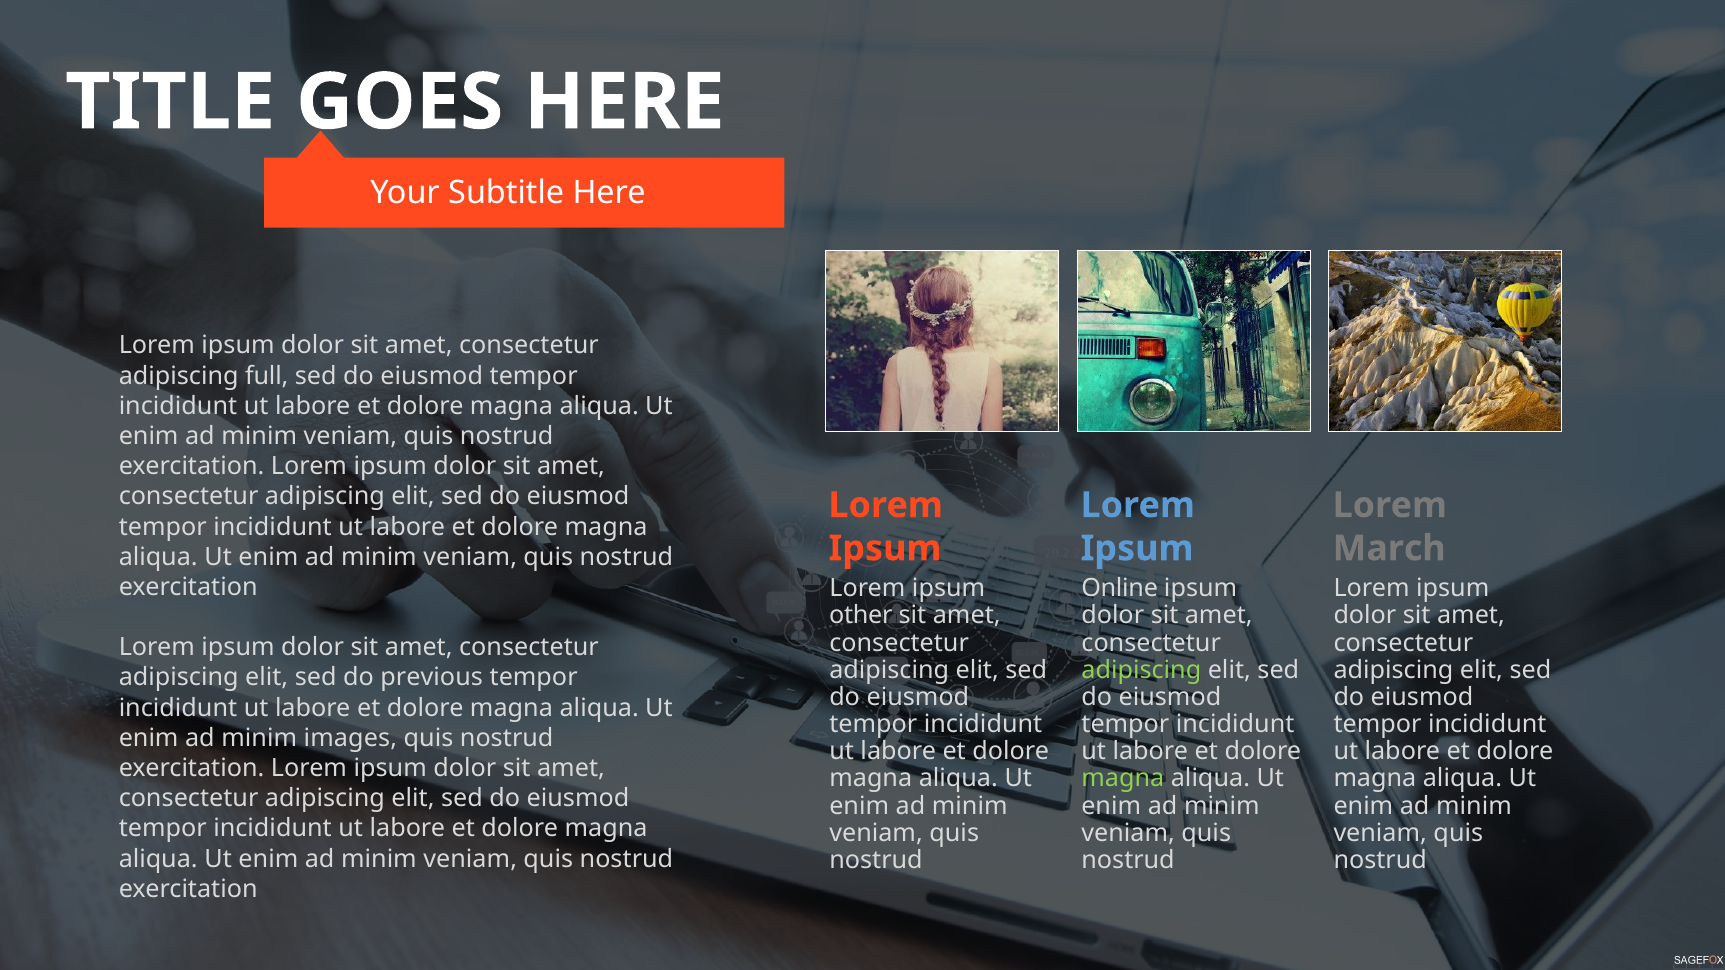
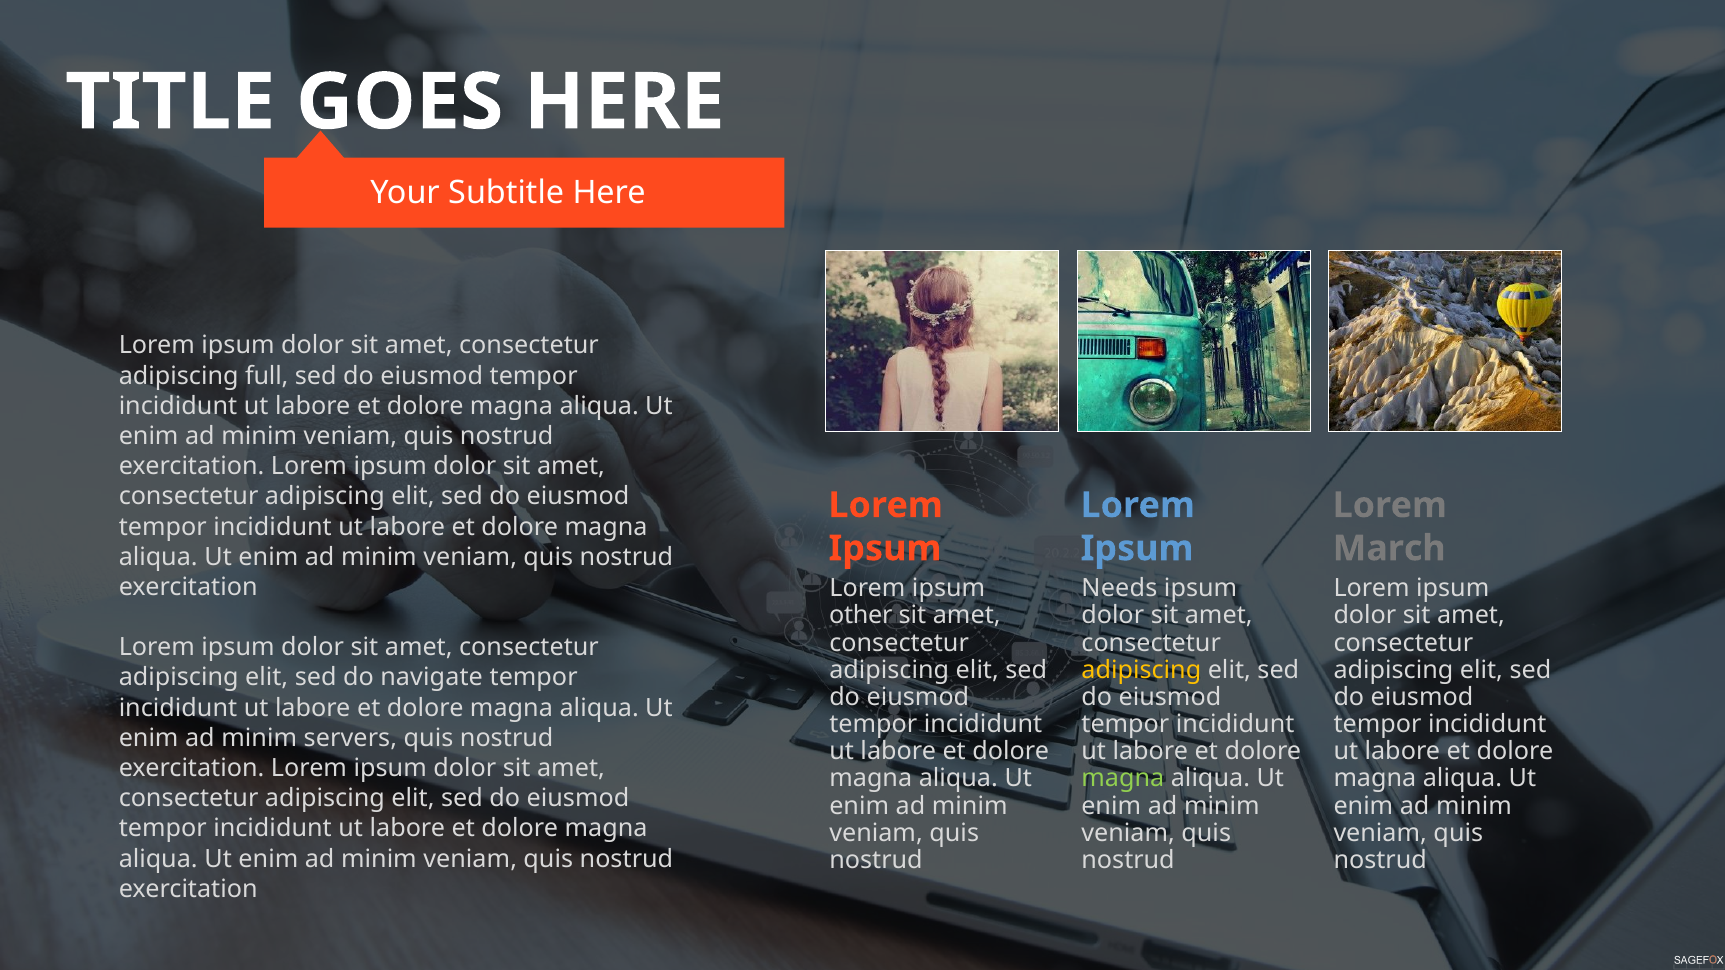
Online: Online -> Needs (1119, 589)
adipiscing colour: light green -> yellow (1141, 670)
previous: previous -> navigate (432, 678)
images: images -> servers (350, 738)
